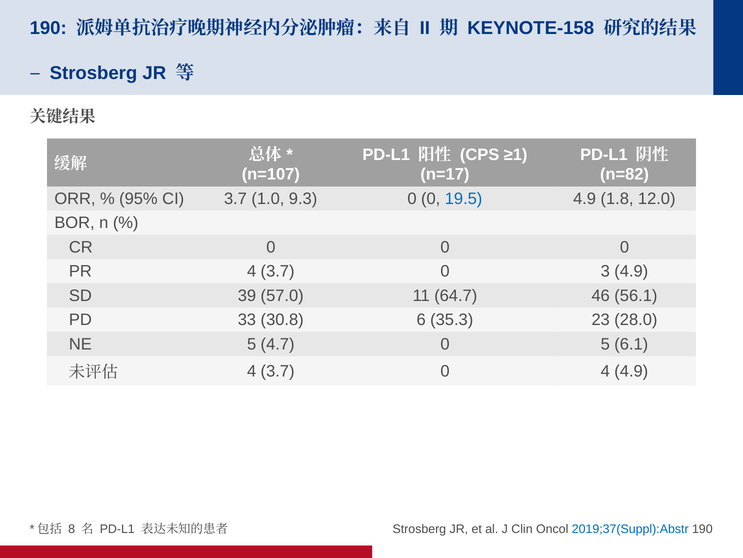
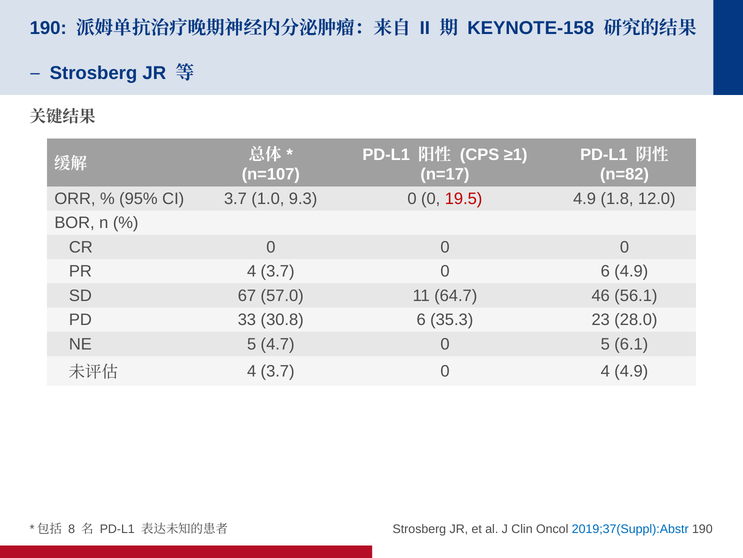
19.5 colour: blue -> red (464, 198)
0 3: 3 -> 6 (605, 271)
39: 39 -> 67 (247, 295)
